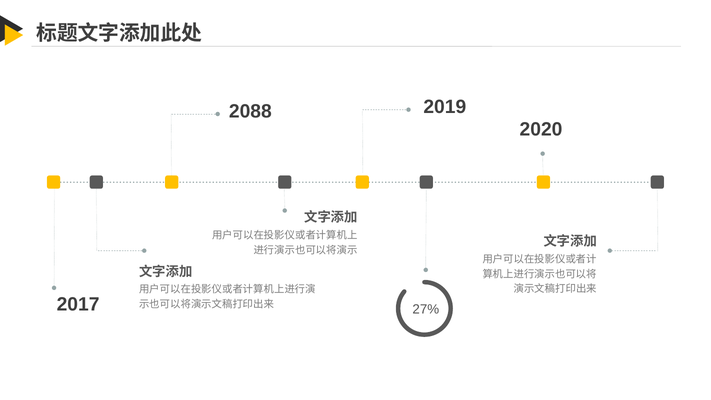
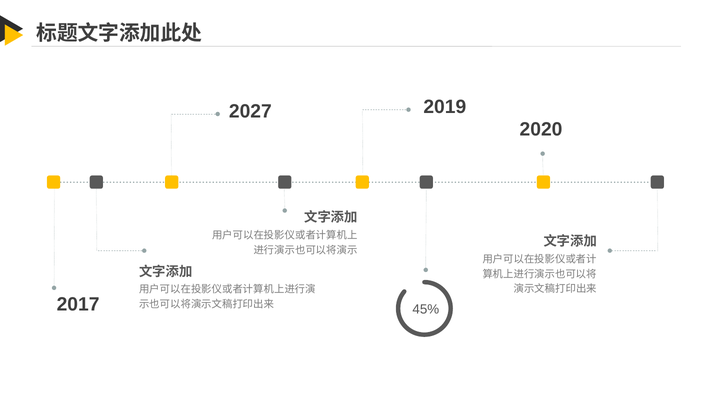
2088: 2088 -> 2027 (250, 111)
27%: 27% -> 45% (426, 309)
